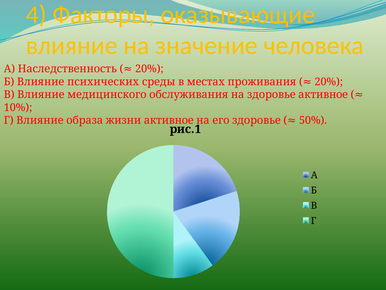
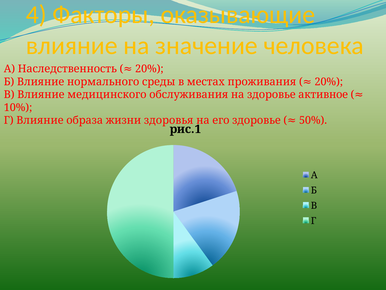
психических: психических -> нормального (103, 82)
жизни активное: активное -> здоровья (169, 120)
